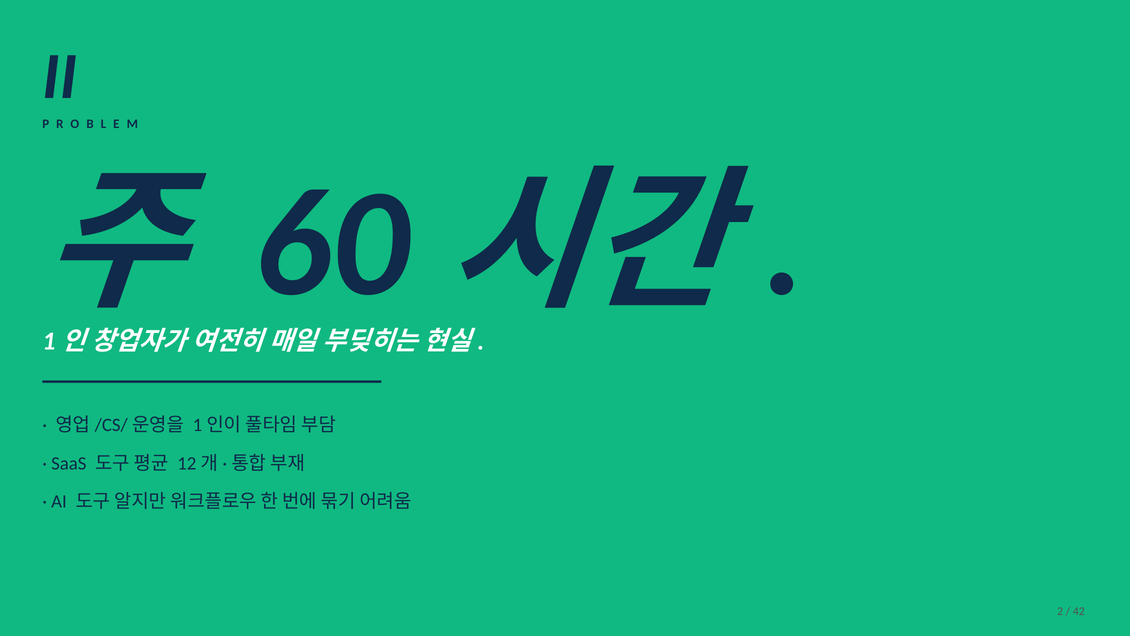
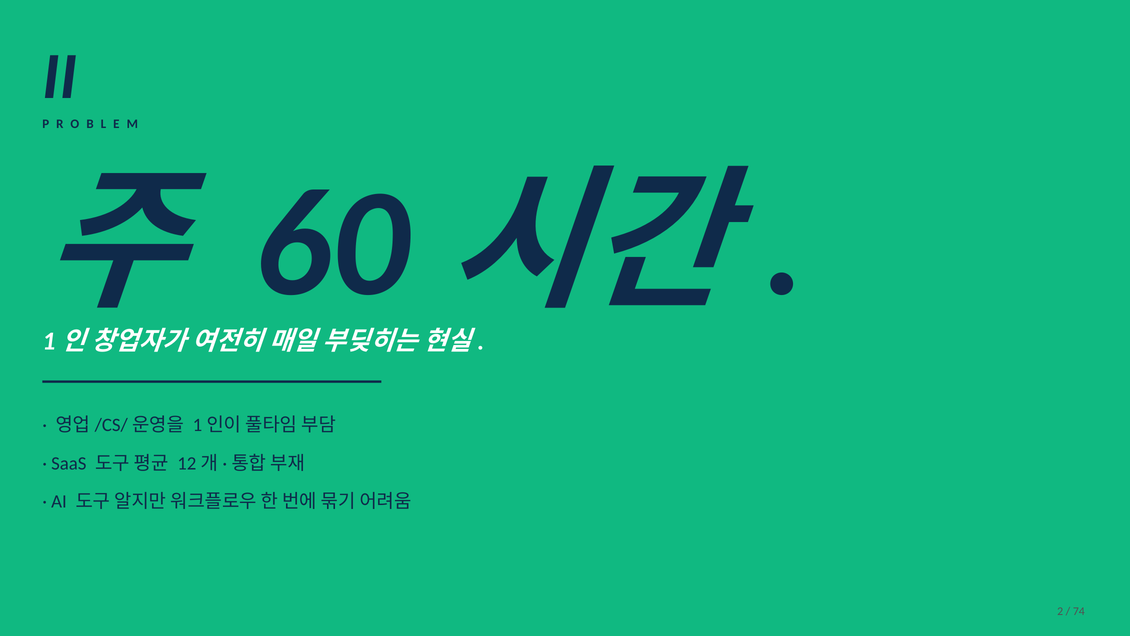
42: 42 -> 74 (1079, 611)
